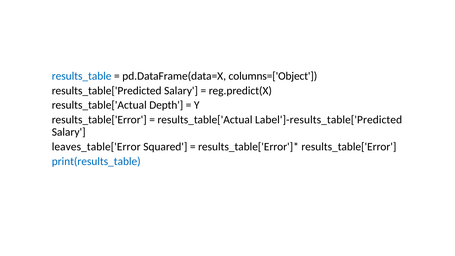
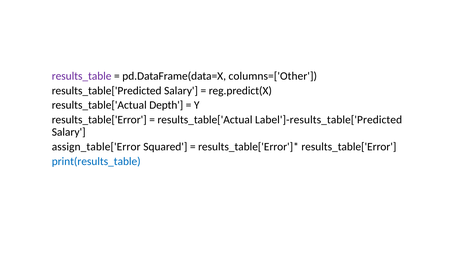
results_table colour: blue -> purple (82, 76)
columns=['Object: columns=['Object -> columns=['Other (273, 76)
leaves_table['Error: leaves_table['Error -> assign_table['Error (96, 147)
